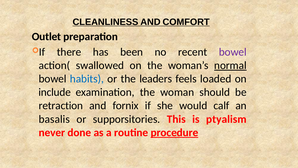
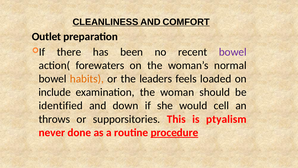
swallowed: swallowed -> forewaters (100, 65)
normal underline: present -> none (230, 65)
habits colour: blue -> orange (87, 79)
retraction: retraction -> identified (61, 105)
fornix: fornix -> down (126, 105)
calf: calf -> cell (221, 105)
basalis: basalis -> throws (54, 119)
